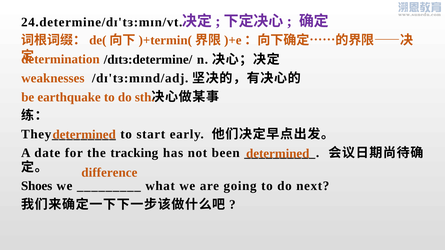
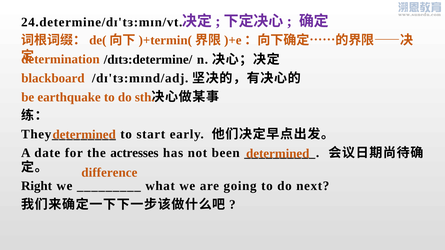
weaknesses: weaknesses -> blackboard (53, 78)
tracking: tracking -> actresses (134, 153)
Shoes: Shoes -> Right (37, 186)
